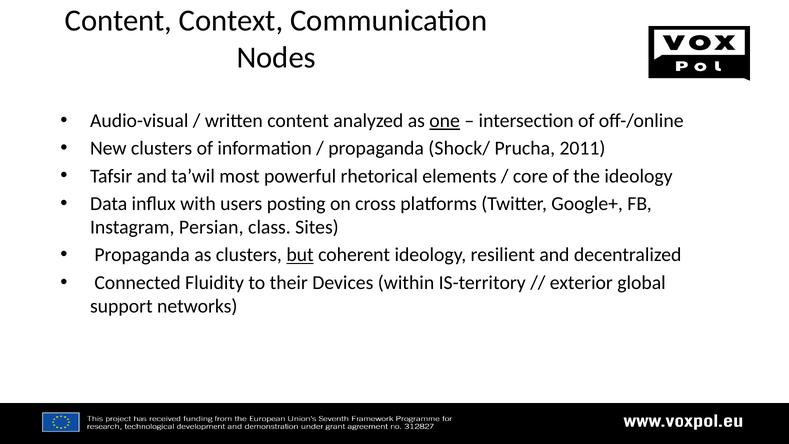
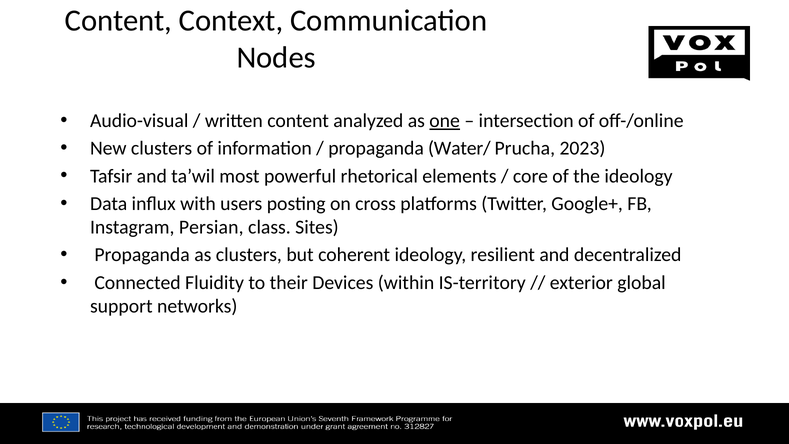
Shock/: Shock/ -> Water/ (459, 148)
2011: 2011 -> 2023 (582, 148)
but underline: present -> none (300, 255)
